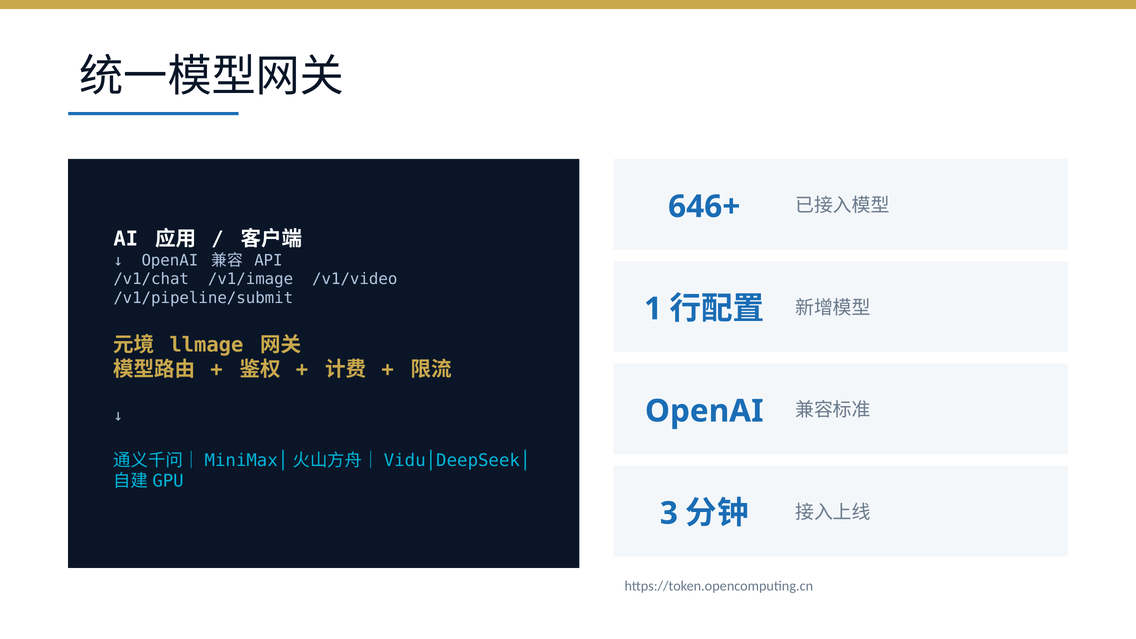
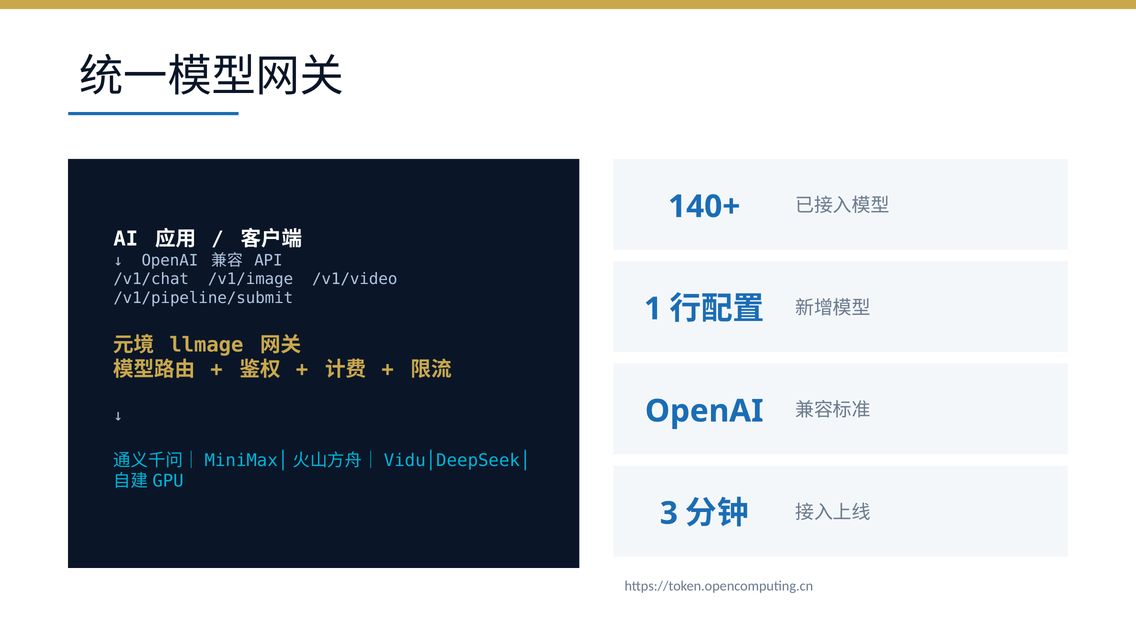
646+: 646+ -> 140+ (704, 207)
